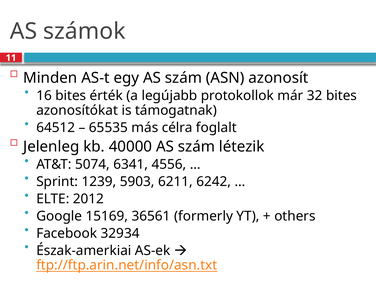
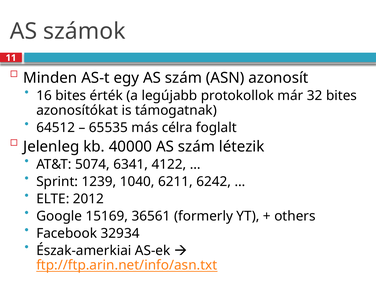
4556: 4556 -> 4122 (169, 164)
5903: 5903 -> 1040 (137, 182)
